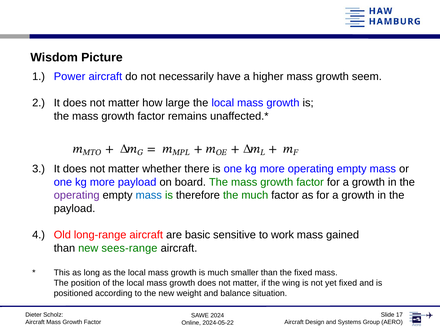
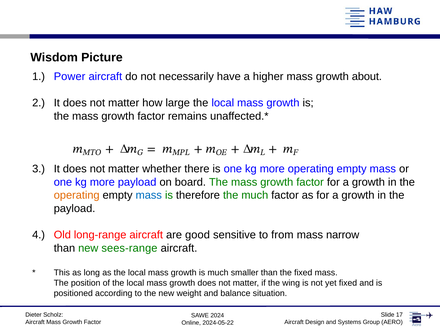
seem: seem -> about (367, 76)
operating colour: purple -> orange (77, 195)
basic: basic -> good (197, 235)
work: work -> from (282, 235)
gained: gained -> narrow (343, 235)
